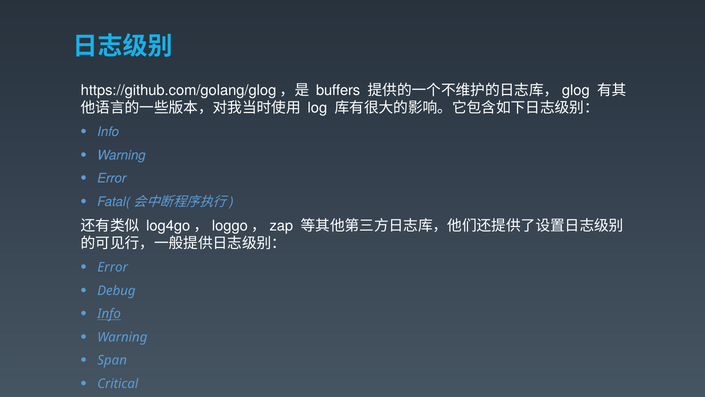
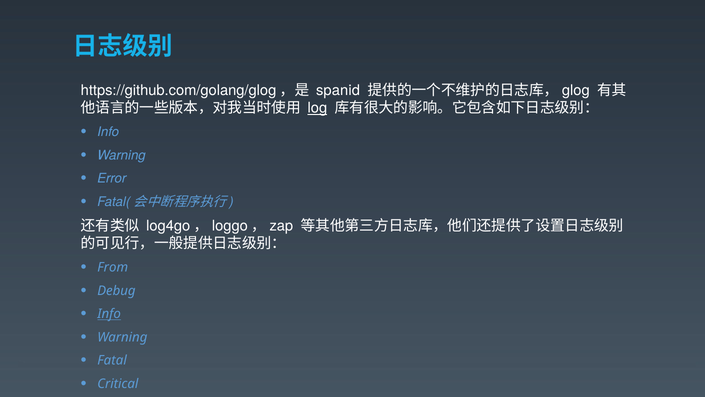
buffers: buffers -> spanid (338, 90)
log underline: none -> present (317, 108)
Error: Error -> From (113, 267)
Span: Span -> Fatal (112, 360)
